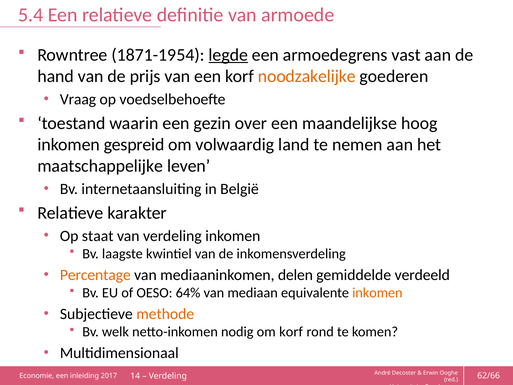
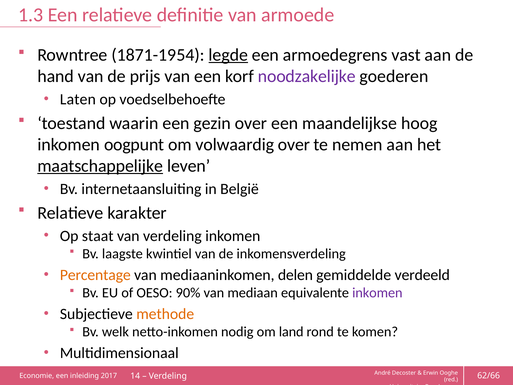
5.4: 5.4 -> 1.3 (31, 15)
noodzakelijke colour: orange -> purple (307, 76)
Vraag: Vraag -> Laten (78, 99)
gespreid: gespreid -> oogpunt (134, 144)
volwaardig land: land -> over (294, 144)
maatschappelijke underline: none -> present (100, 166)
64%: 64% -> 90% (188, 293)
inkomen colour: orange -> purple (377, 293)
om korf: korf -> land (291, 332)
